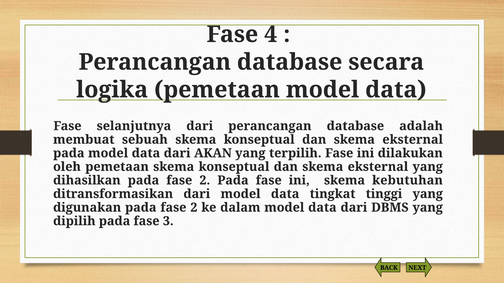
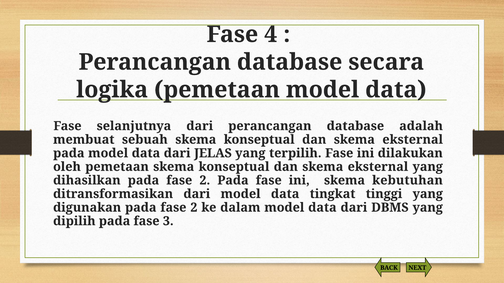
AKAN: AKAN -> JELAS (213, 153)
